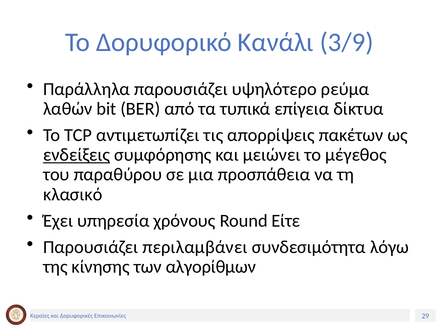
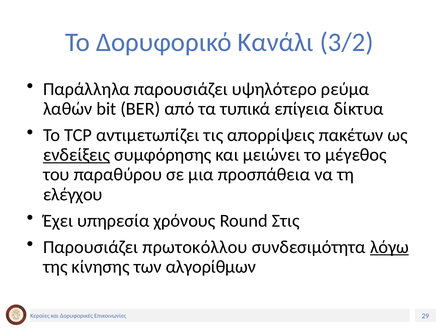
3/9: 3/9 -> 3/2 (347, 42)
κλασικό: κλασικό -> ελέγχου (73, 195)
Είτε: Είτε -> Στις (286, 221)
περιλαμβάνει: περιλαμβάνει -> πρωτοκόλλου (195, 247)
λόγω underline: none -> present (389, 247)
